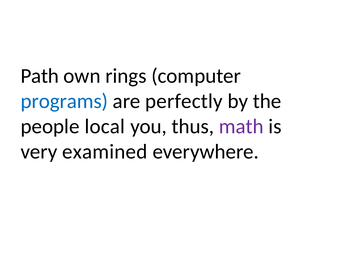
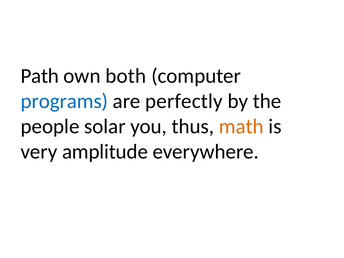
rings: rings -> both (126, 76)
local: local -> solar (105, 127)
math colour: purple -> orange (241, 127)
examined: examined -> amplitude (105, 152)
